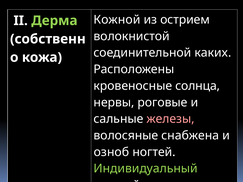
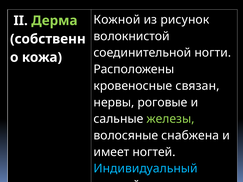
из острием: острием -> рисунок (185, 20)
каких: каких -> ногти (213, 53)
солнца: солнца -> связан (197, 86)
железы colour: pink -> light green (171, 119)
озноб: озноб -> имеет (111, 152)
Индивидуальный colour: light green -> light blue (146, 169)
